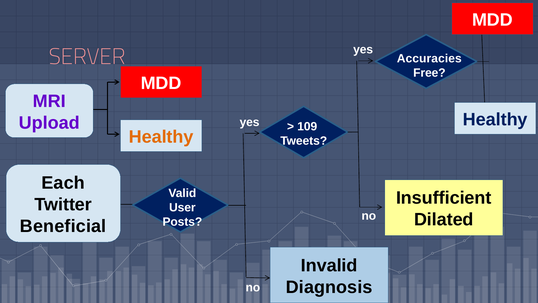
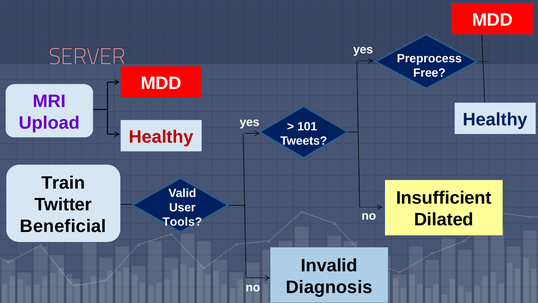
Accuracies: Accuracies -> Preprocess (429, 59)
109: 109 -> 101 (307, 126)
Healthy colour: orange -> red (161, 137)
Each: Each -> Train (63, 183)
Posts: Posts -> Tools (182, 222)
